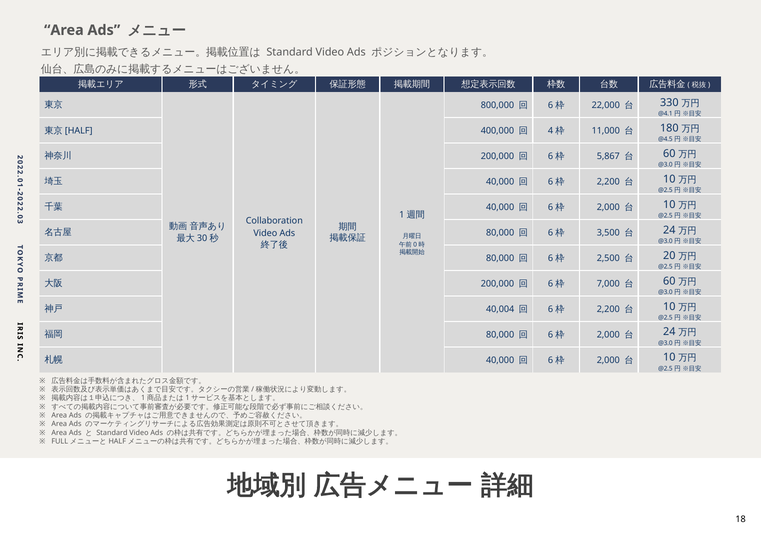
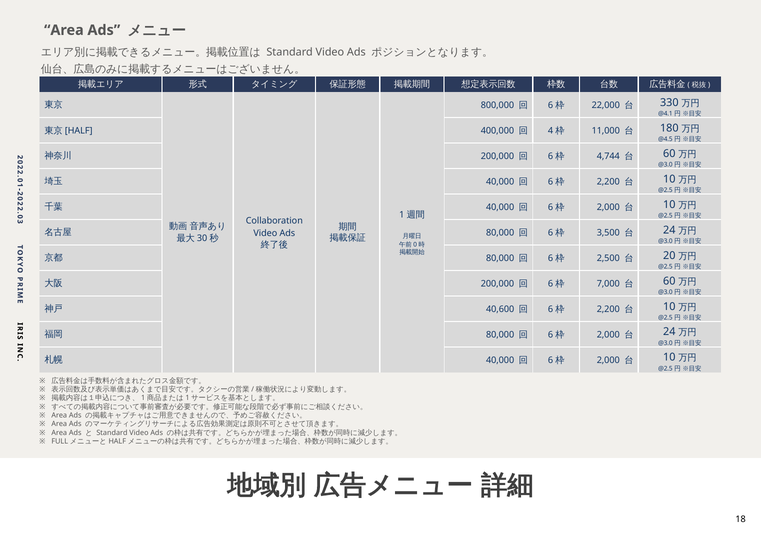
5,867: 5,867 -> 4,744 (608, 156)
40,004: 40,004 -> 40,600 (500, 309)
